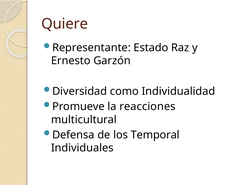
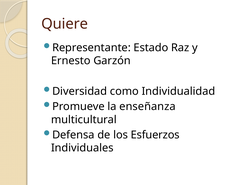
reacciones: reacciones -> enseñanza (148, 107)
Temporal: Temporal -> Esfuerzos (155, 135)
